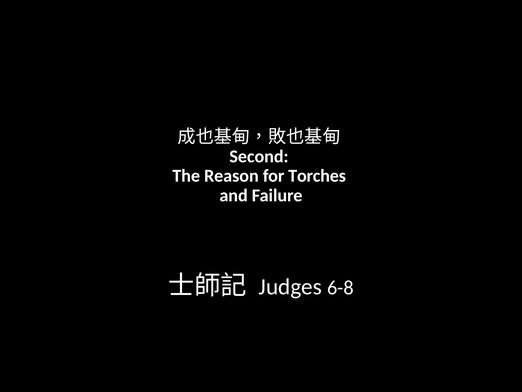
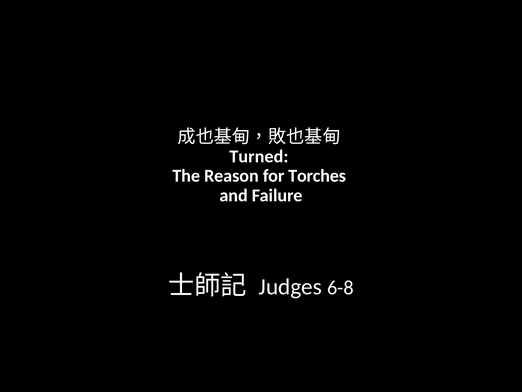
Second: Second -> Turned (259, 156)
